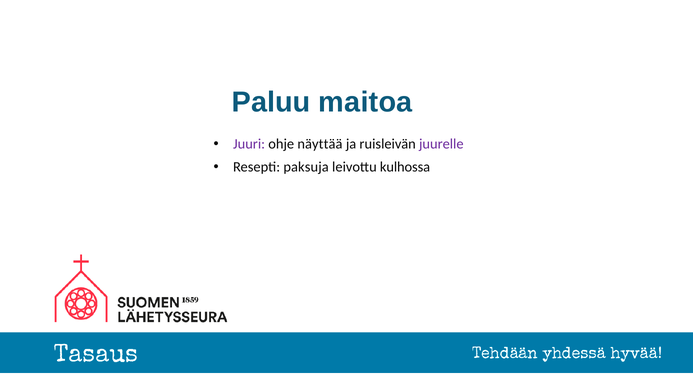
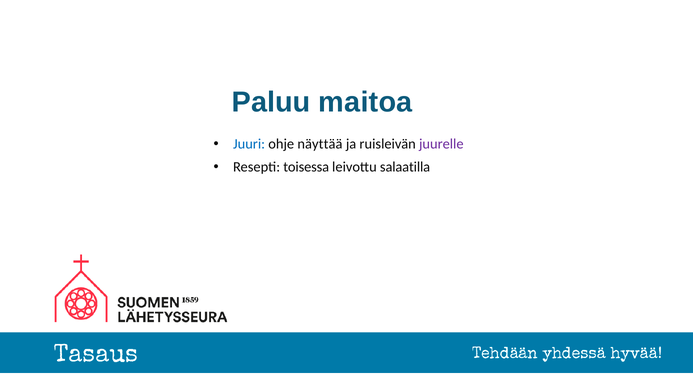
Juuri colour: purple -> blue (249, 144)
paksuja: paksuja -> toisessa (306, 167)
kulhossa: kulhossa -> salaatilla (405, 167)
